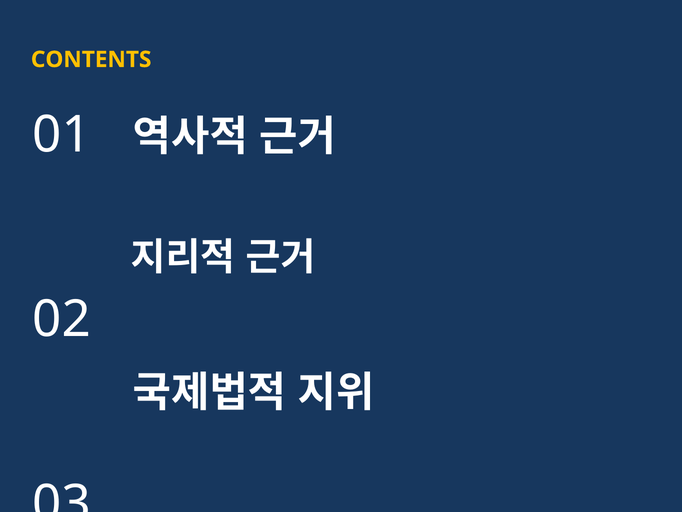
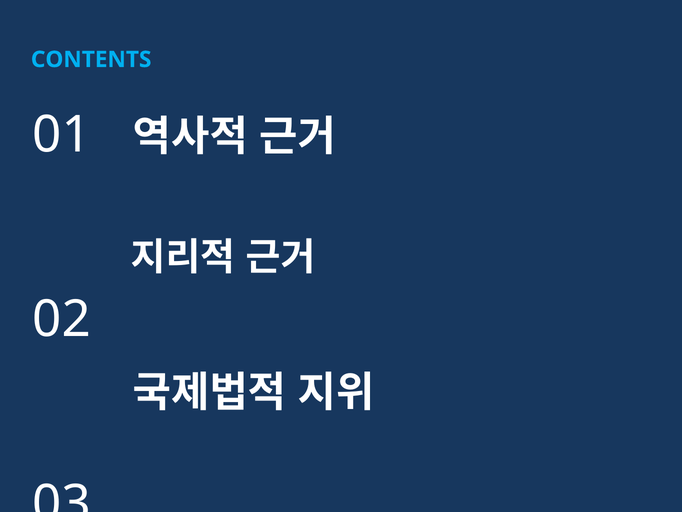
CONTENTS colour: yellow -> light blue (91, 59)
